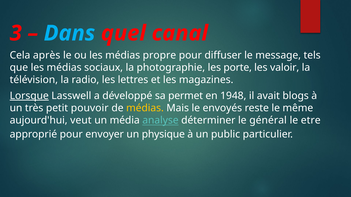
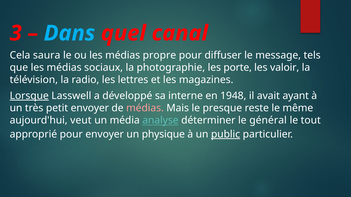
après: après -> saura (47, 55)
permet: permet -> interne (186, 96)
blogs: blogs -> ayant (296, 96)
petit pouvoir: pouvoir -> envoyer (90, 108)
médias colour: yellow -> pink (145, 108)
envoyés: envoyés -> presque (222, 108)
etre: etre -> tout (311, 121)
public underline: none -> present (226, 134)
